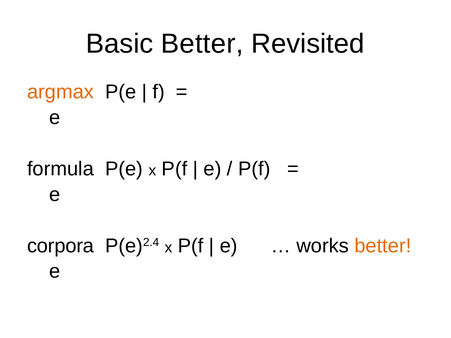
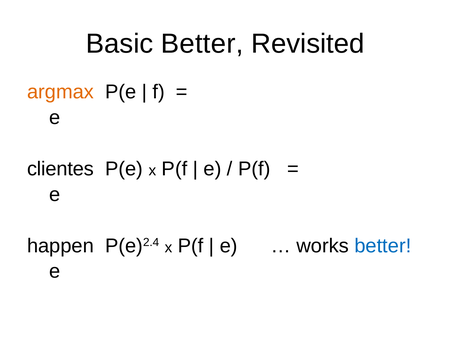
formula: formula -> clientes (61, 169)
corpora: corpora -> happen (60, 246)
better colour: orange -> blue (383, 246)
